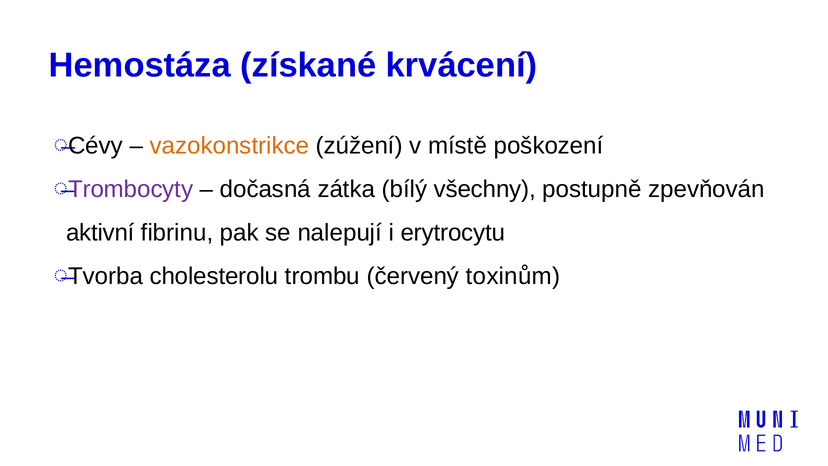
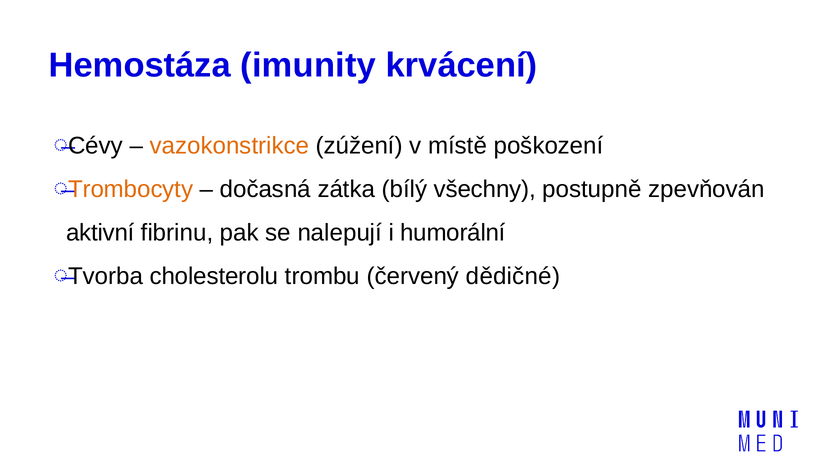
získané: získané -> imunity (308, 65)
Trombocyty colour: purple -> orange (131, 189)
erytrocytu: erytrocytu -> humorální (453, 233)
toxinům: toxinům -> dědičné (513, 276)
